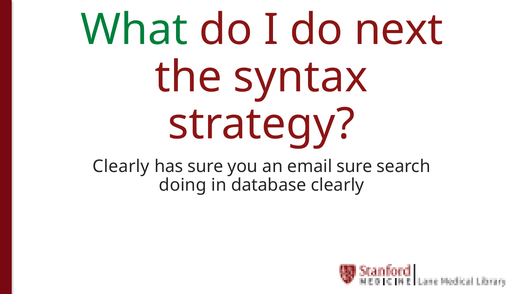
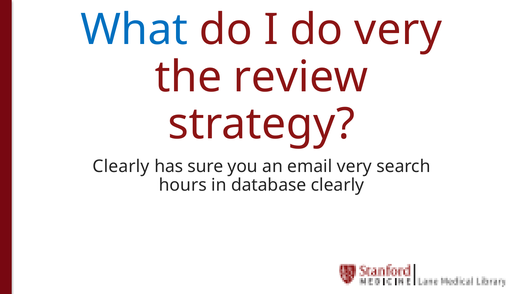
What colour: green -> blue (134, 30)
do next: next -> very (398, 30)
syntax: syntax -> review (301, 77)
email sure: sure -> very (354, 166)
doing: doing -> hours (183, 185)
